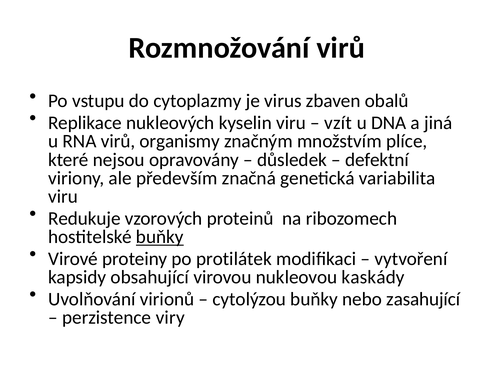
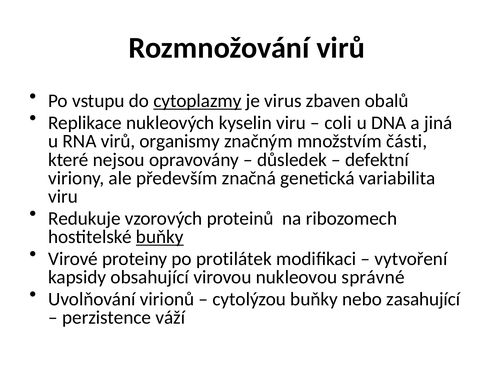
cytoplazmy underline: none -> present (197, 101)
vzít: vzít -> coli (338, 123)
plíce: plíce -> části (407, 141)
kaskády: kaskády -> správné (373, 278)
viry: viry -> váží (170, 318)
